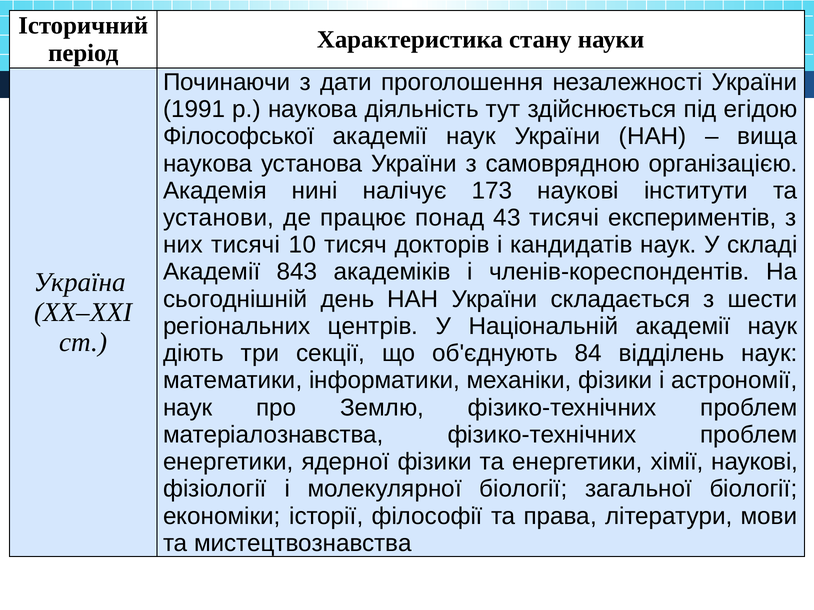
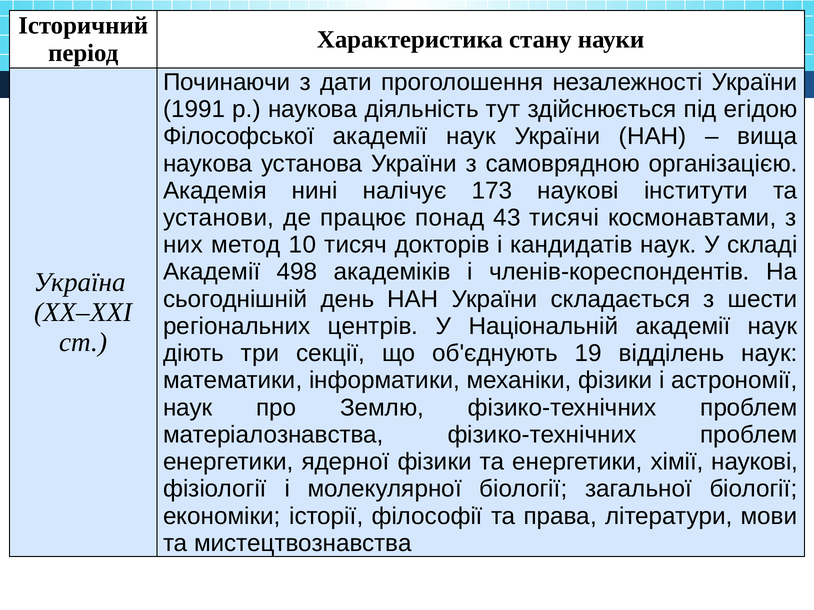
експериментів: експериментів -> космонавтами (692, 218)
них тисячі: тисячі -> метод (246, 245)
843: 843 -> 498 (297, 272)
84: 84 -> 19 (588, 354)
